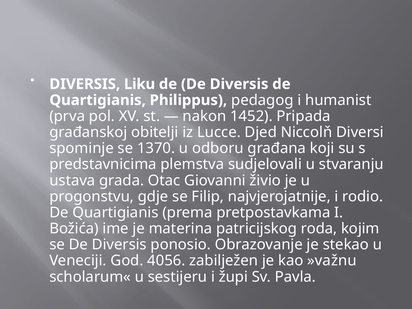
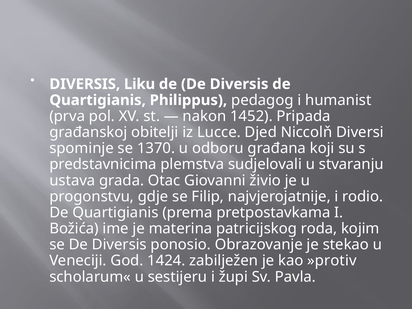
4056: 4056 -> 1424 (166, 261)
»važnu: »važnu -> »protiv (332, 261)
